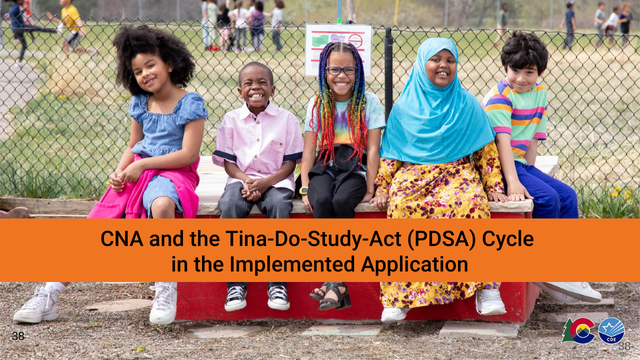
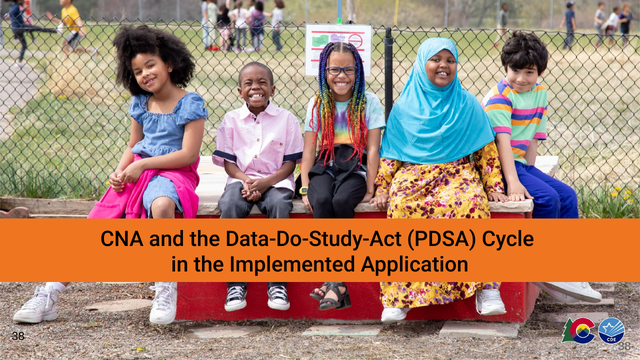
Tina-Do-Study-Act: Tina-Do-Study-Act -> Data-Do-Study-Act (314, 239)
